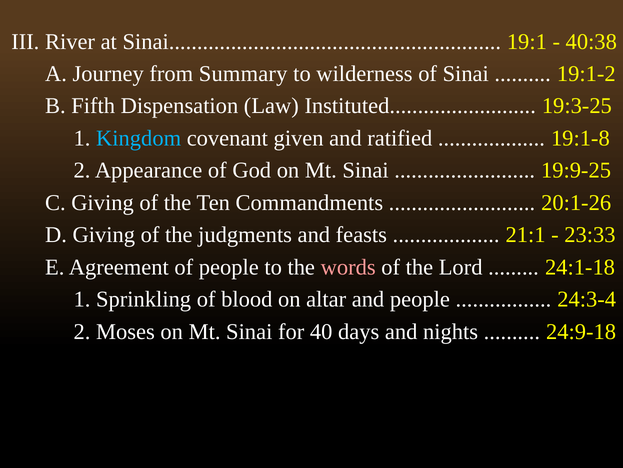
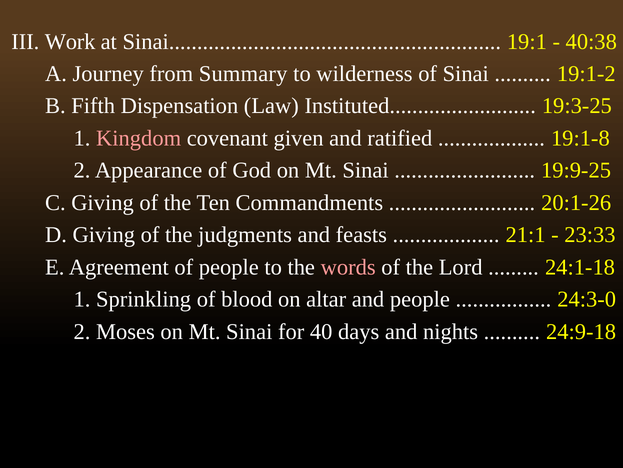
River: River -> Work (70, 42)
Kingdom colour: light blue -> pink (139, 138)
24:3-4: 24:3-4 -> 24:3-0 (587, 299)
